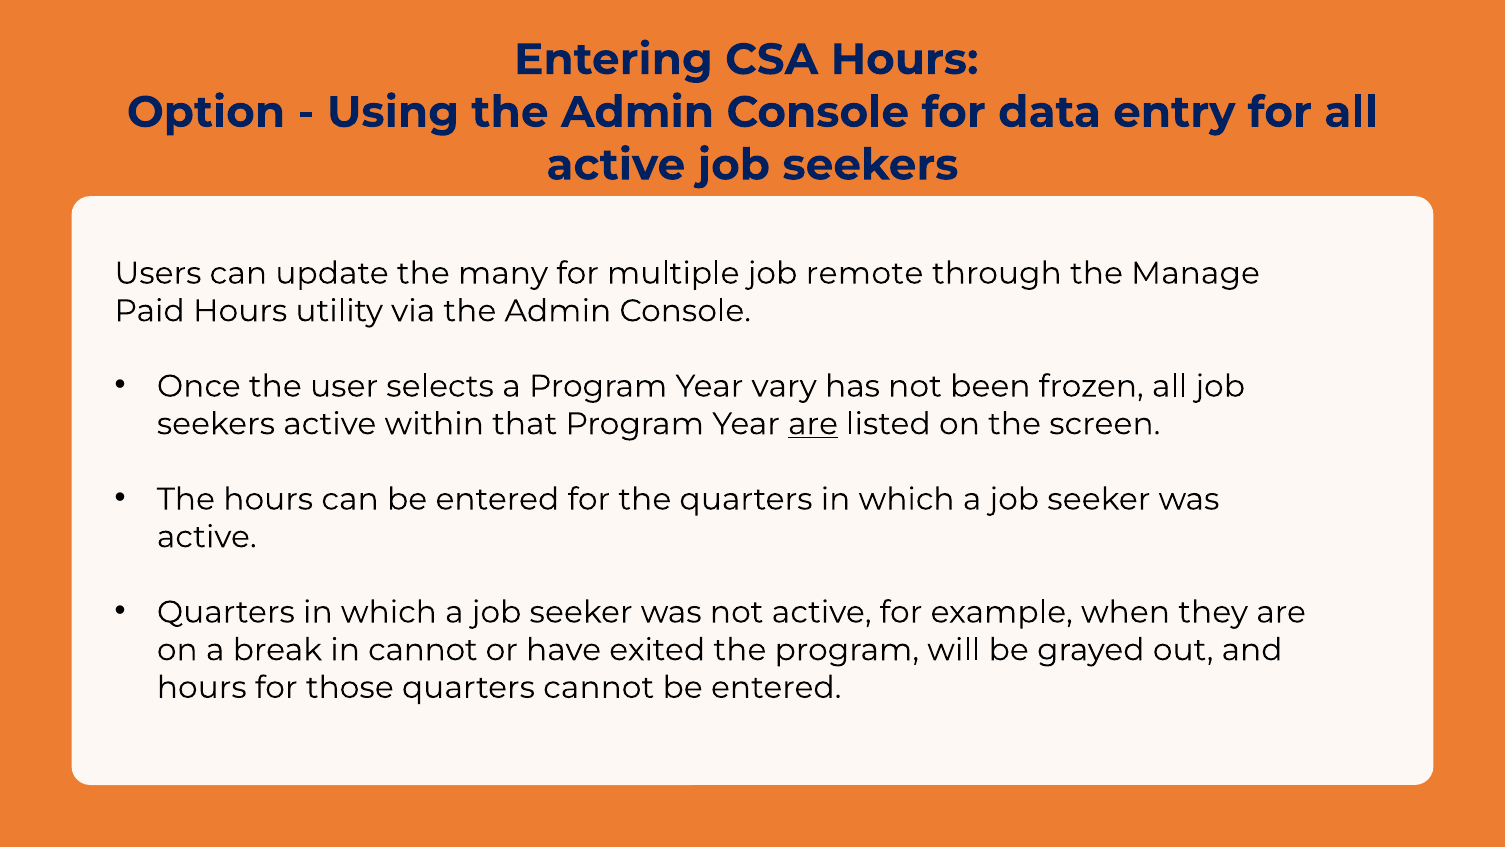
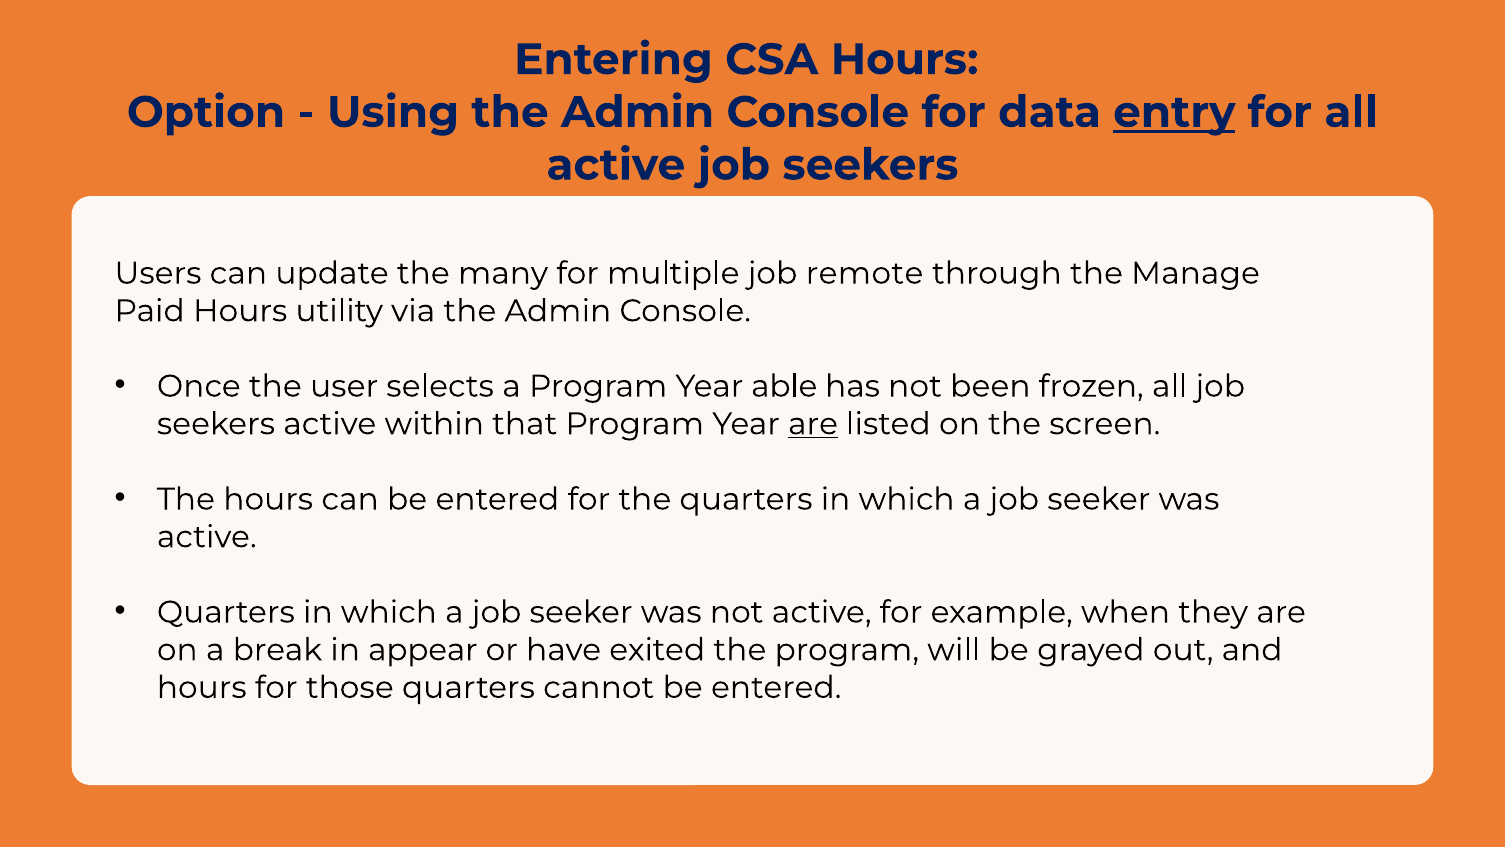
entry underline: none -> present (1174, 112)
vary: vary -> able (784, 386)
in cannot: cannot -> appear (423, 650)
